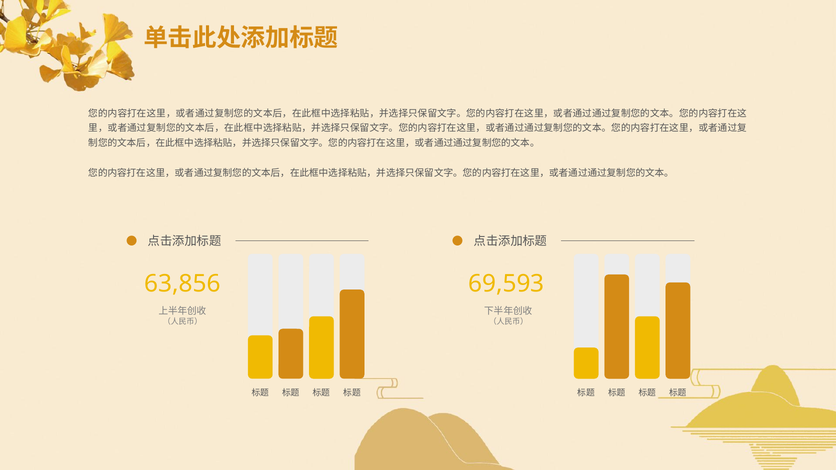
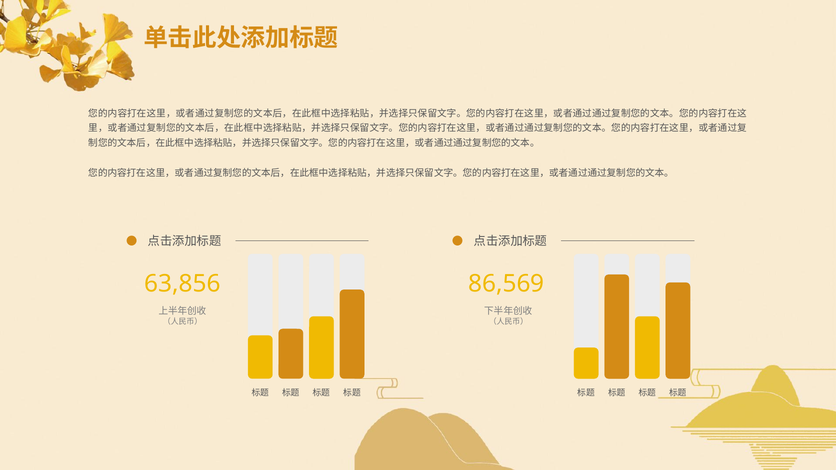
69,593: 69,593 -> 86,569 (506, 284)
